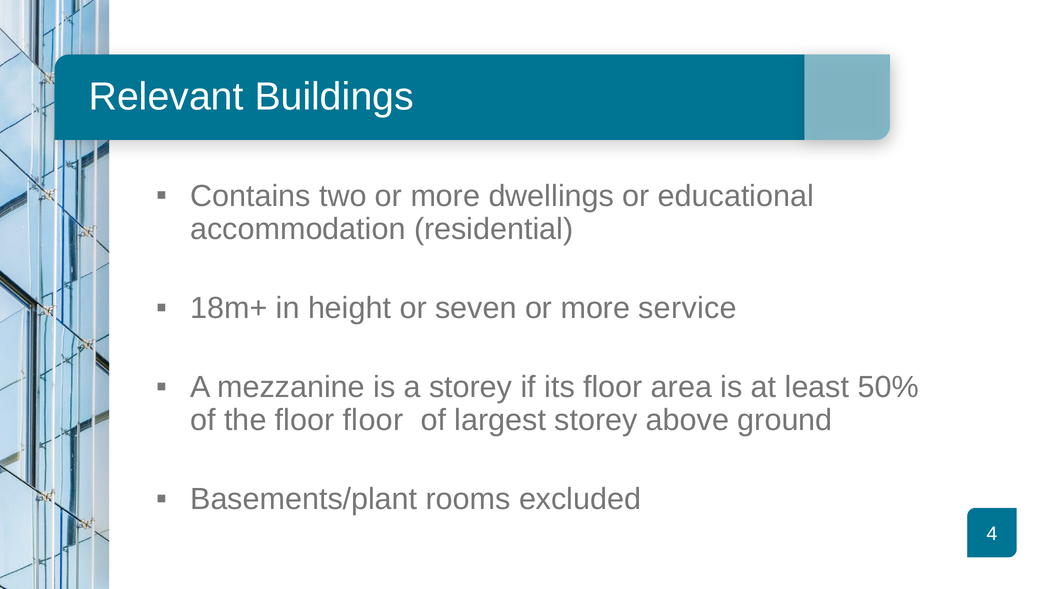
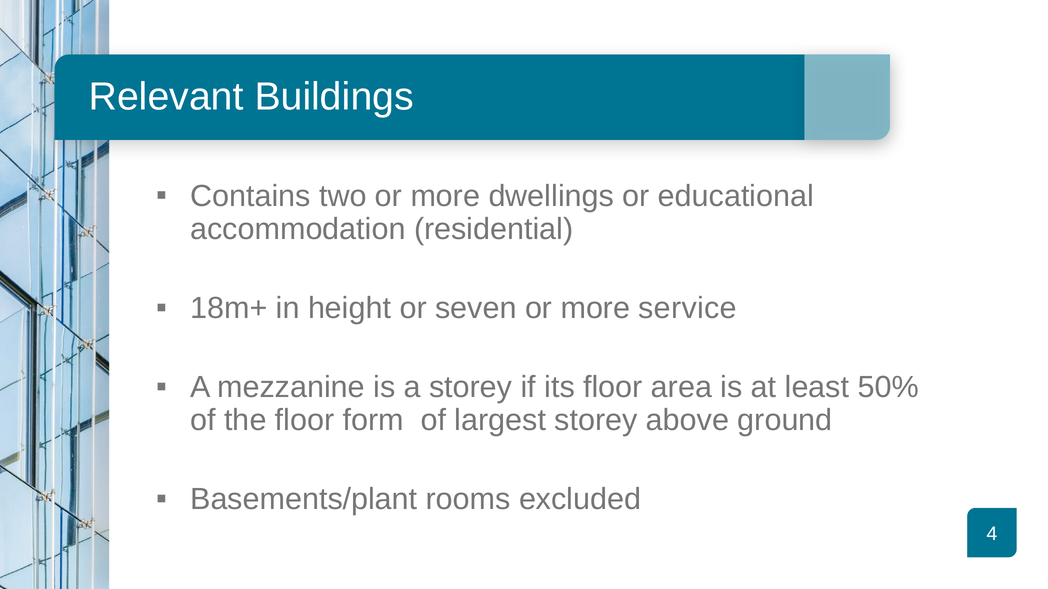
floor floor: floor -> form (373, 421)
